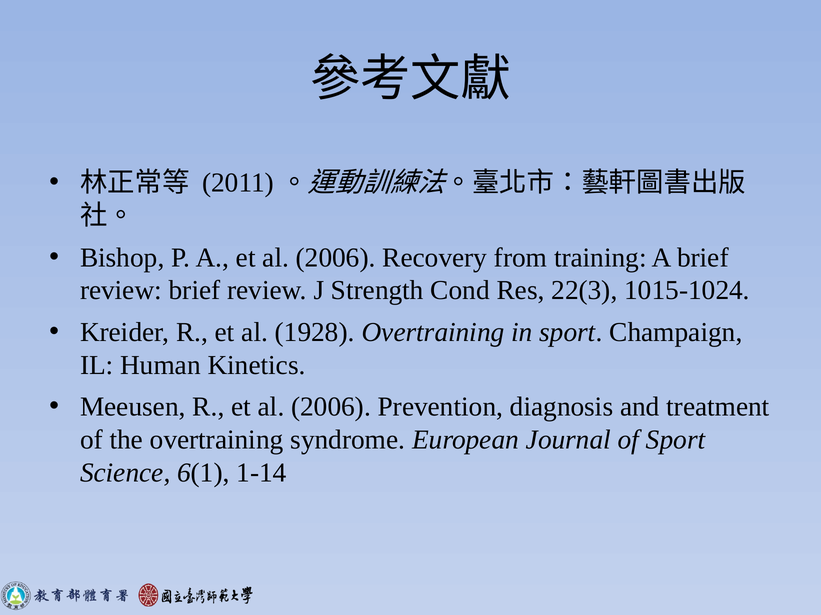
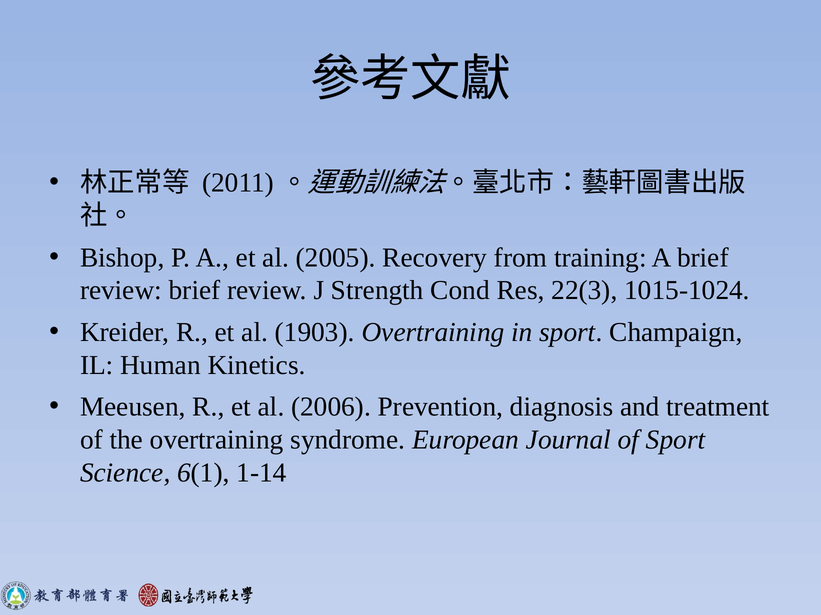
A et al 2006: 2006 -> 2005 (336, 258)
1928: 1928 -> 1903 (315, 333)
